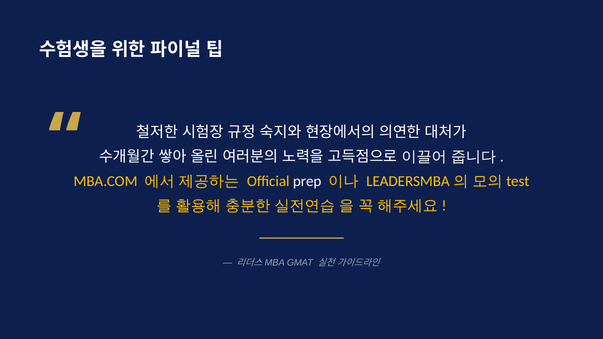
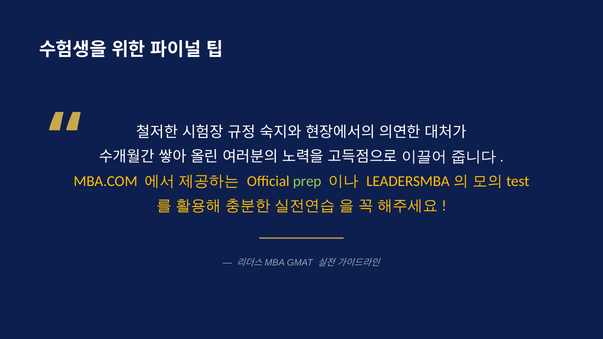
prep colour: white -> light green (307, 181)
